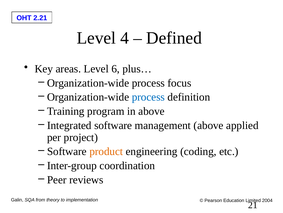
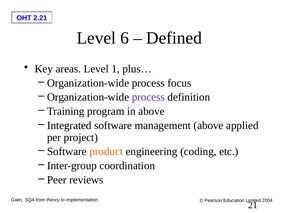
4: 4 -> 6 (125, 38)
6: 6 -> 1 (116, 69)
process colour: blue -> purple (148, 97)
